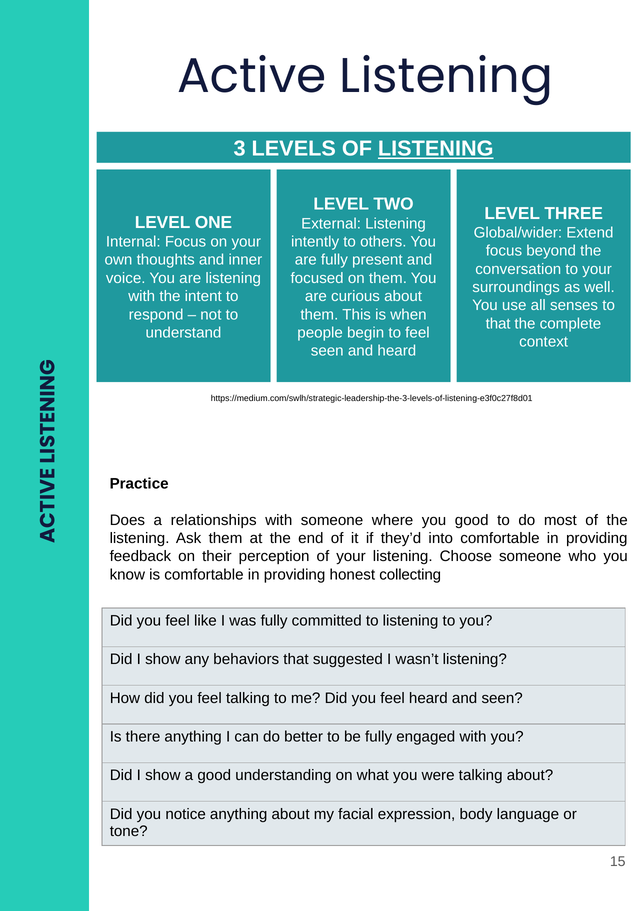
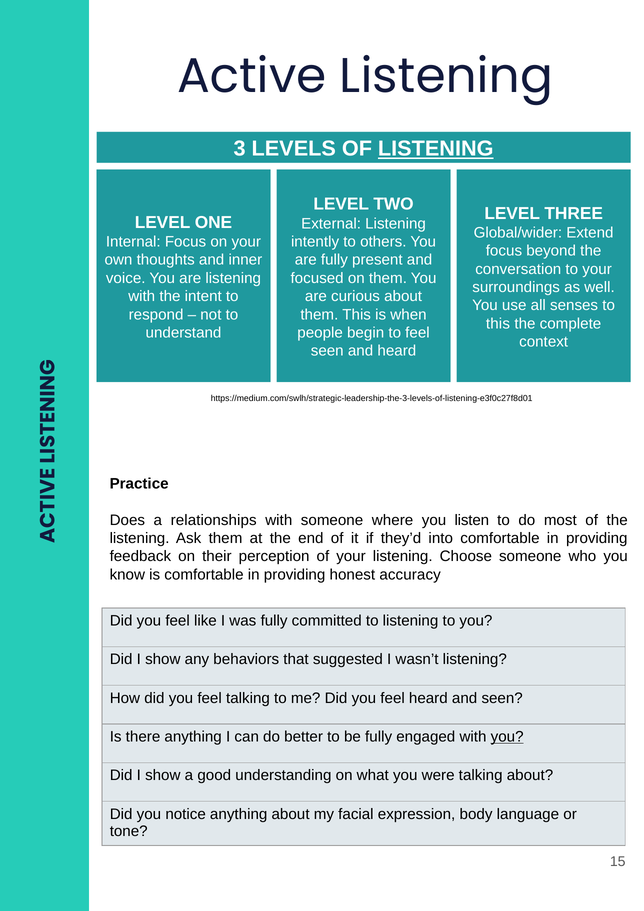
that: that -> this (498, 324)
you good: good -> listen (472, 520)
collecting: collecting -> accuracy (410, 575)
you underline: none -> present (507, 737)
